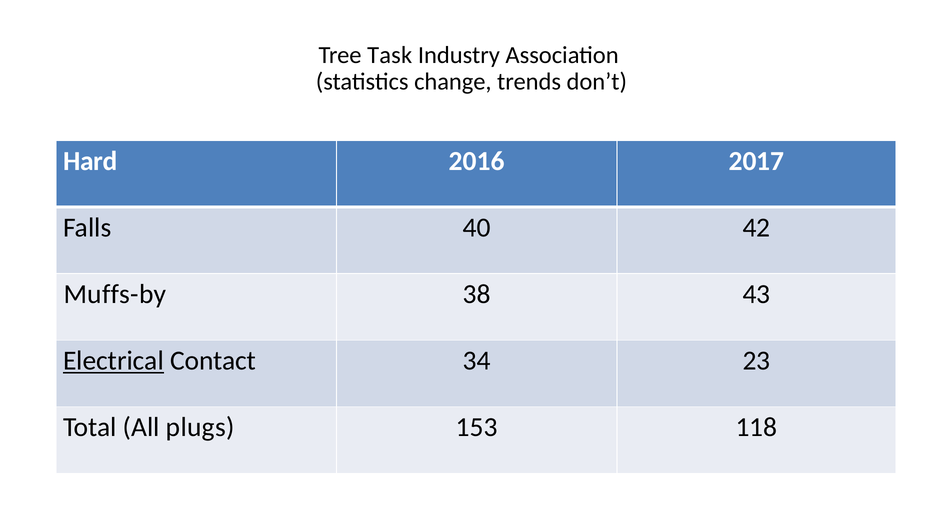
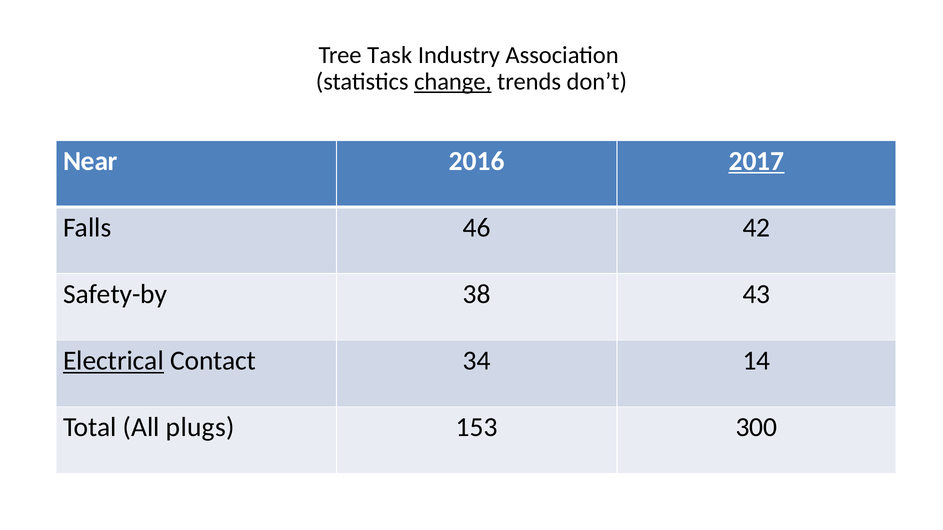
change underline: none -> present (453, 82)
Hard: Hard -> Near (90, 161)
2017 underline: none -> present (756, 161)
40: 40 -> 46 (477, 228)
Muffs-by: Muffs-by -> Safety-by (115, 294)
23: 23 -> 14 (756, 361)
118: 118 -> 300 (756, 428)
